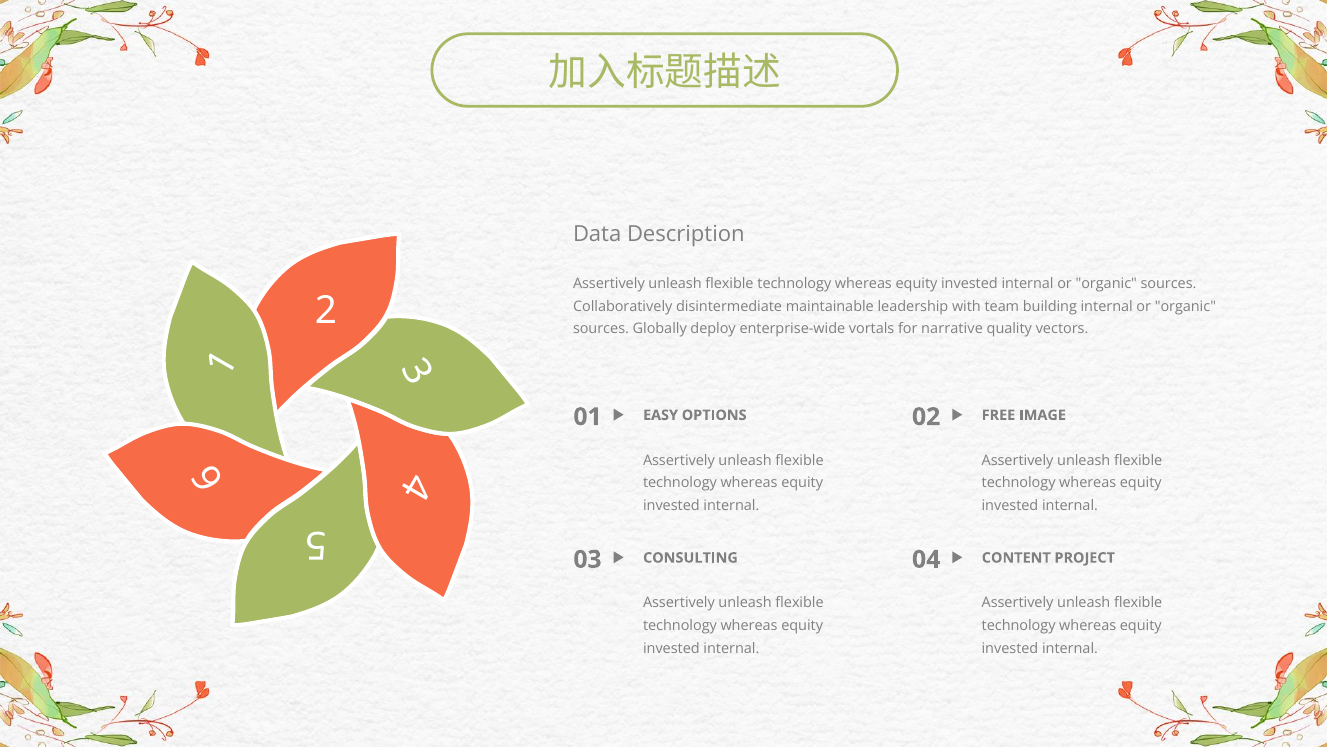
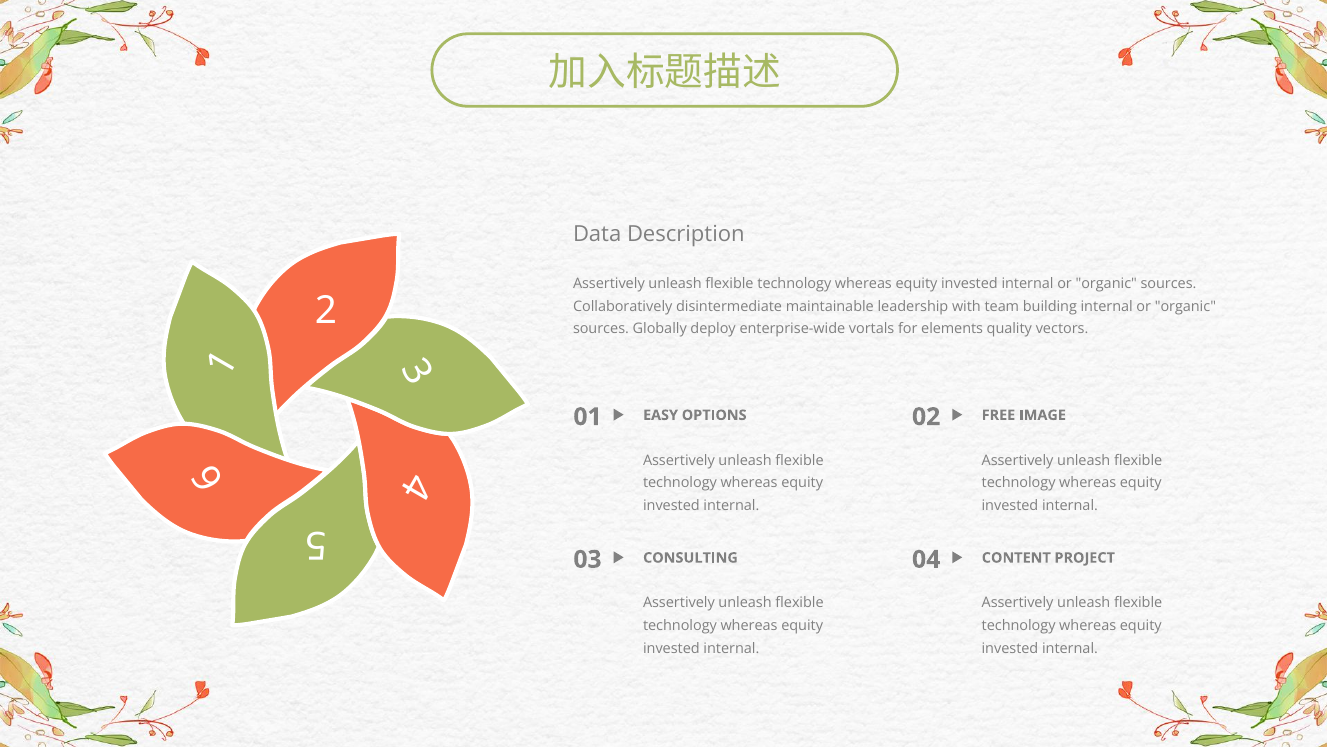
narrative: narrative -> elements (952, 329)
